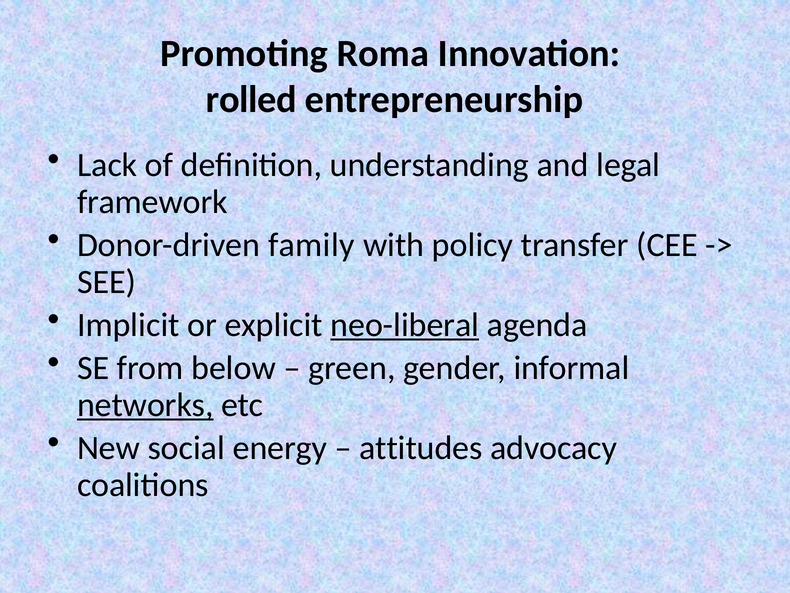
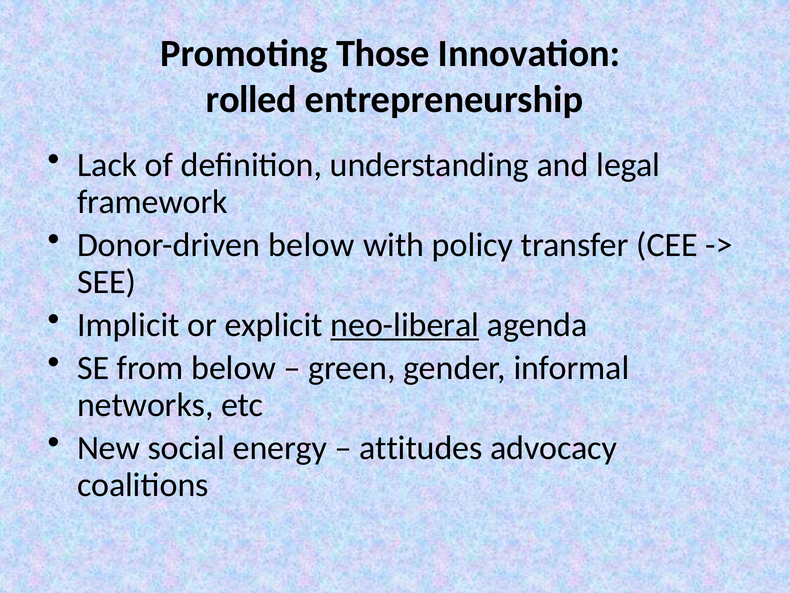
Roma: Roma -> Those (383, 53)
Donor-driven family: family -> below (311, 245)
networks underline: present -> none (145, 405)
